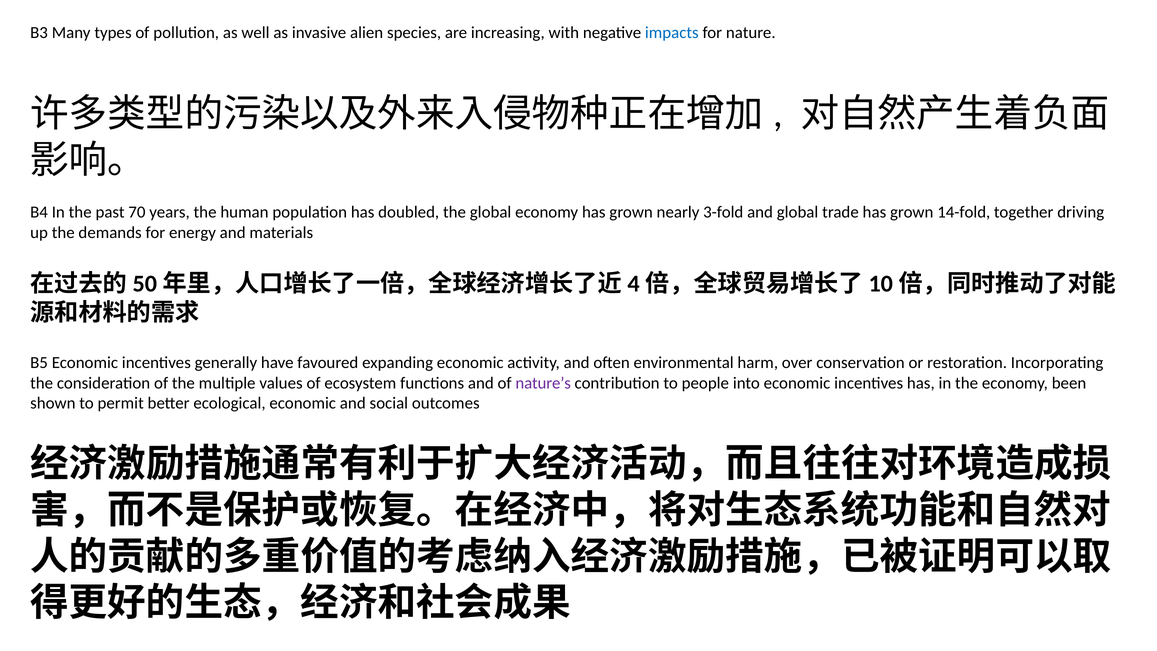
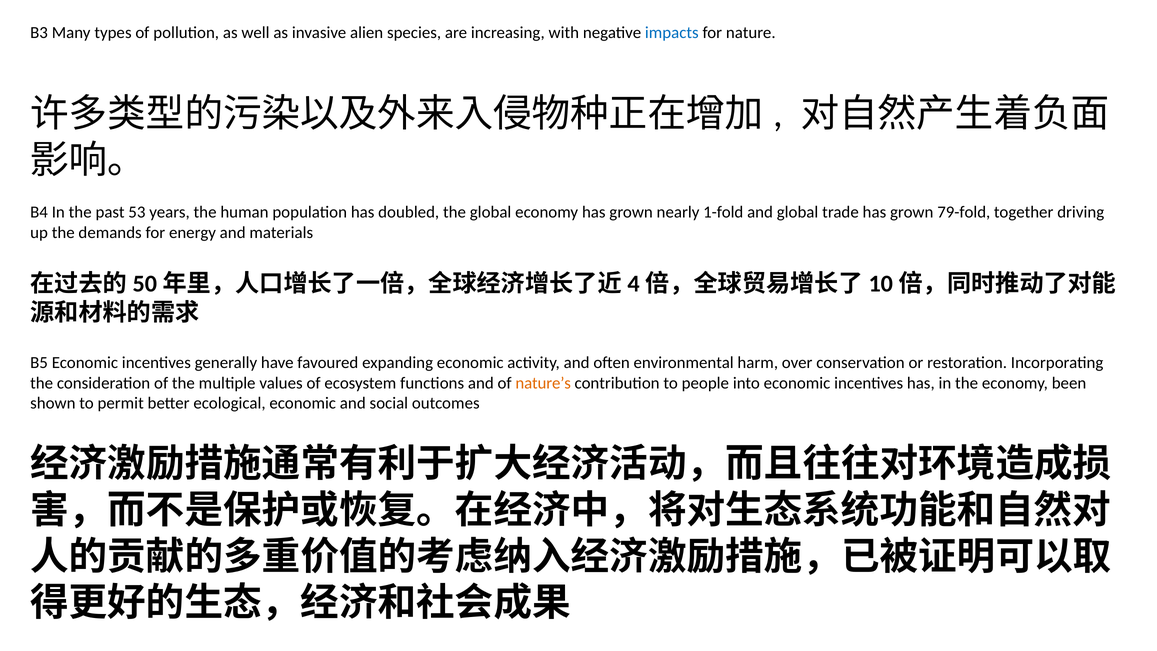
70: 70 -> 53 (137, 212)
3-fold: 3-fold -> 1-fold (723, 212)
14-fold: 14-fold -> 79-fold (964, 212)
nature’s colour: purple -> orange (543, 383)
